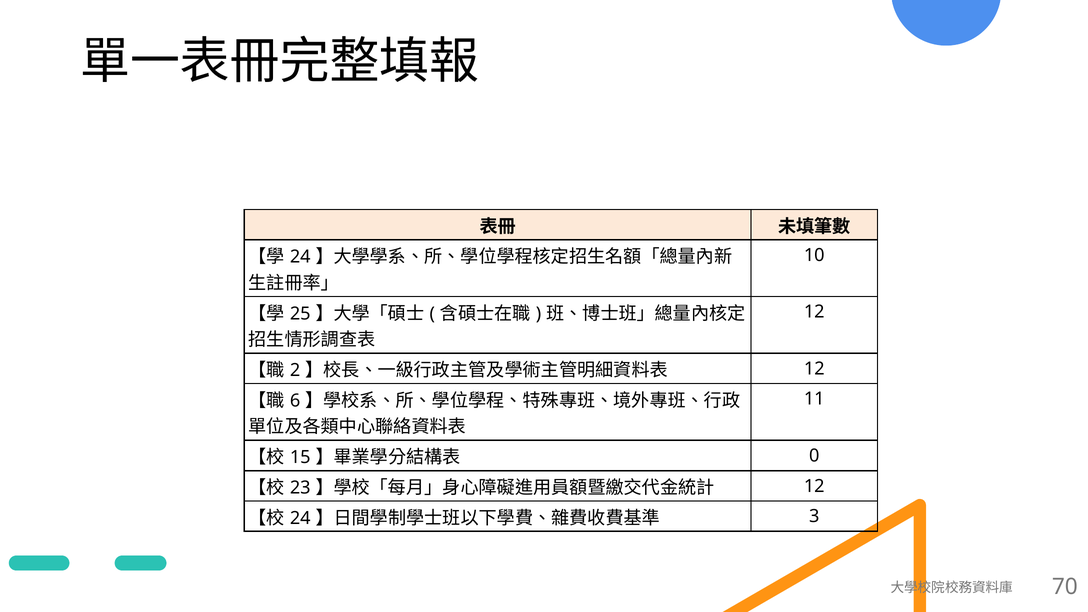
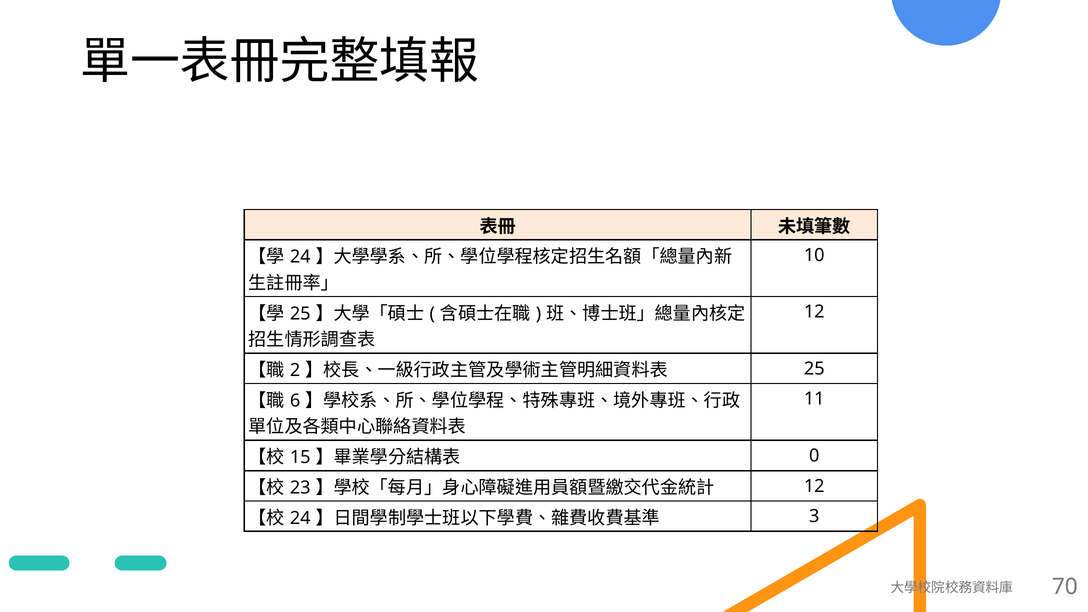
12: 12 -> 25 (814, 369)
